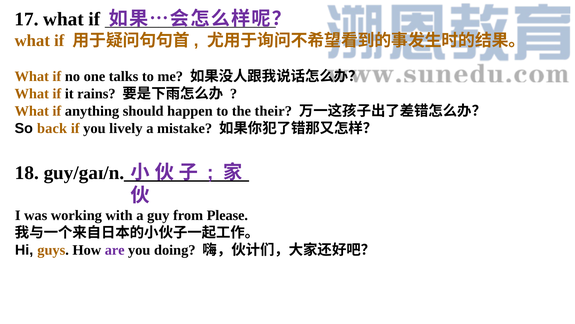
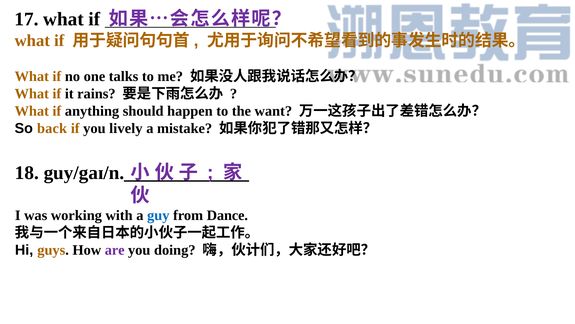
their: their -> want (273, 111)
guy colour: black -> blue (158, 215)
Please: Please -> Dance (227, 215)
